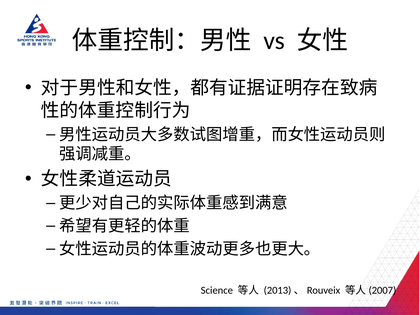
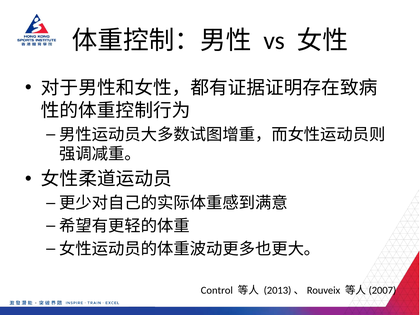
Science: Science -> Control (217, 290)
